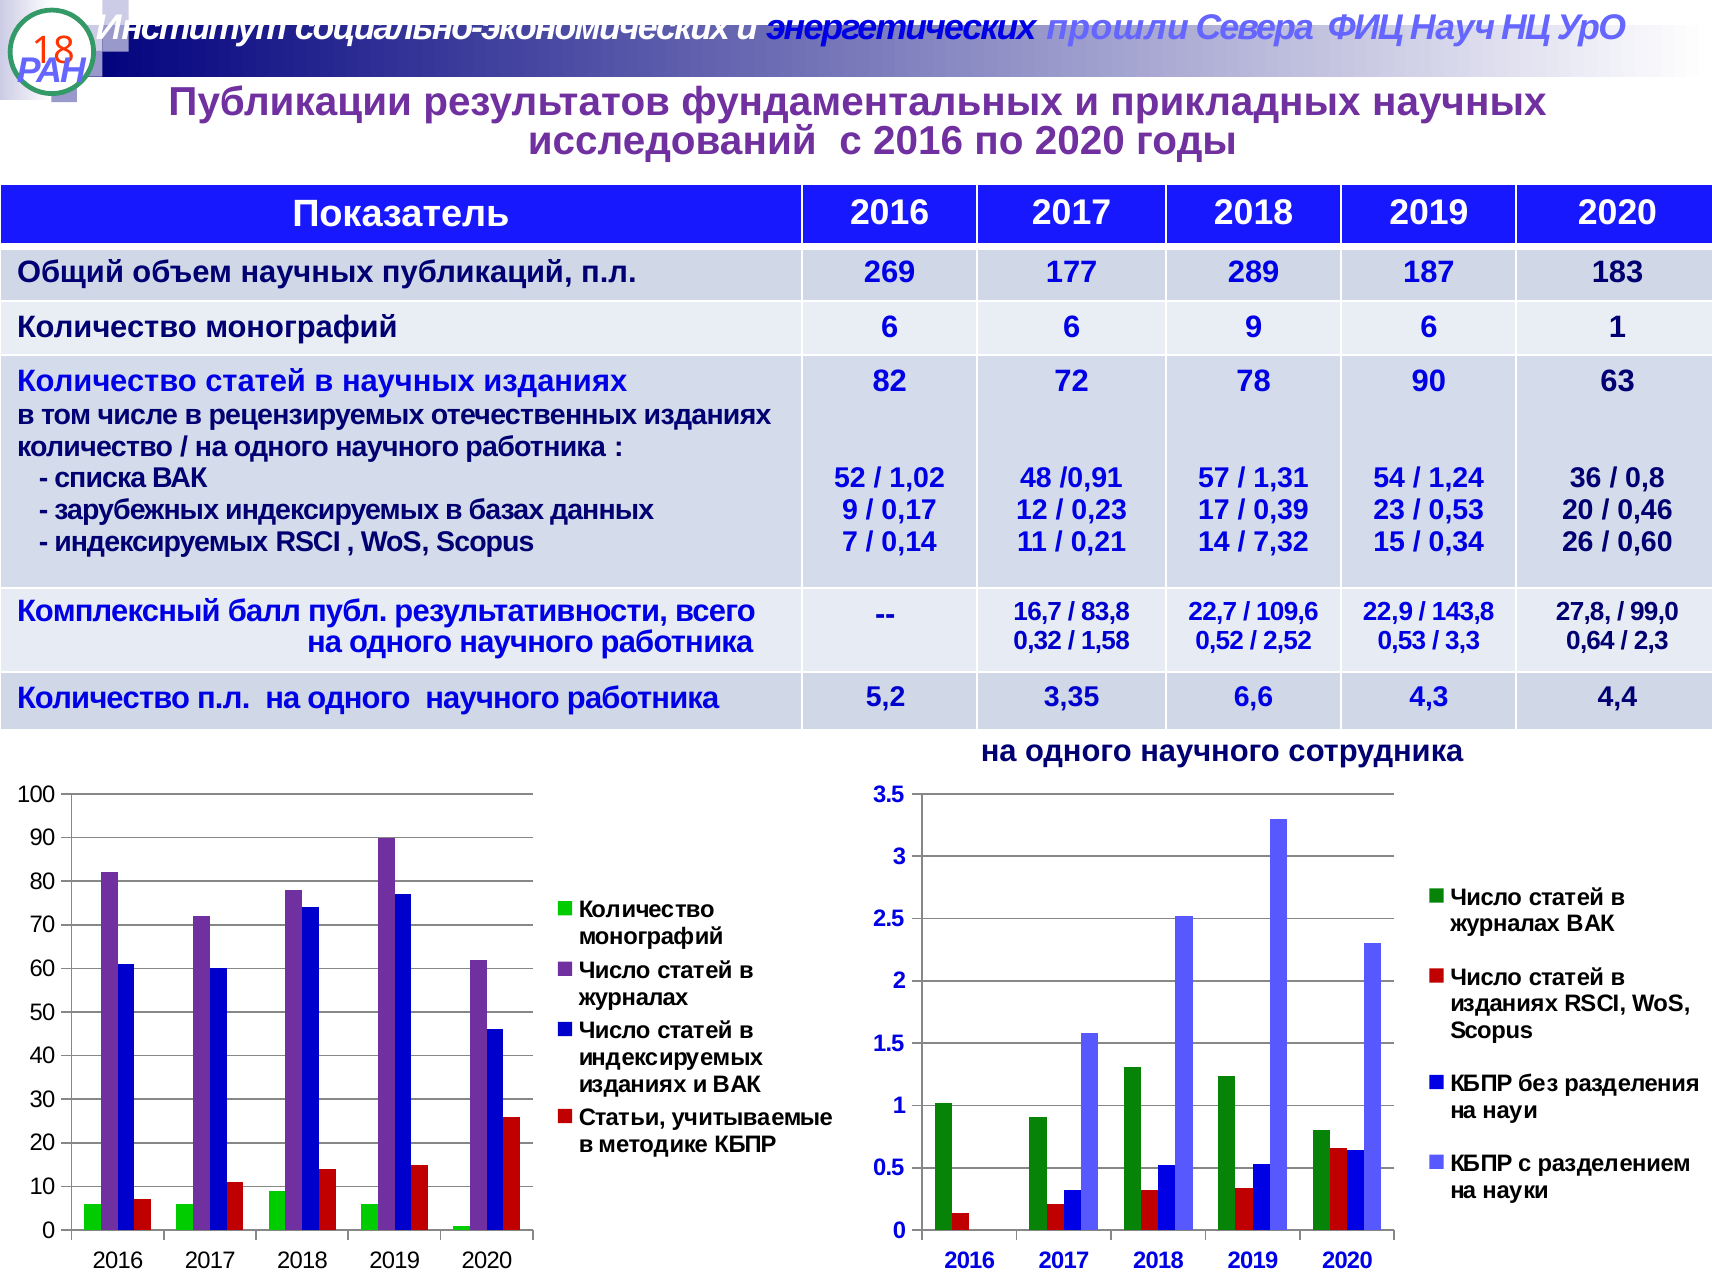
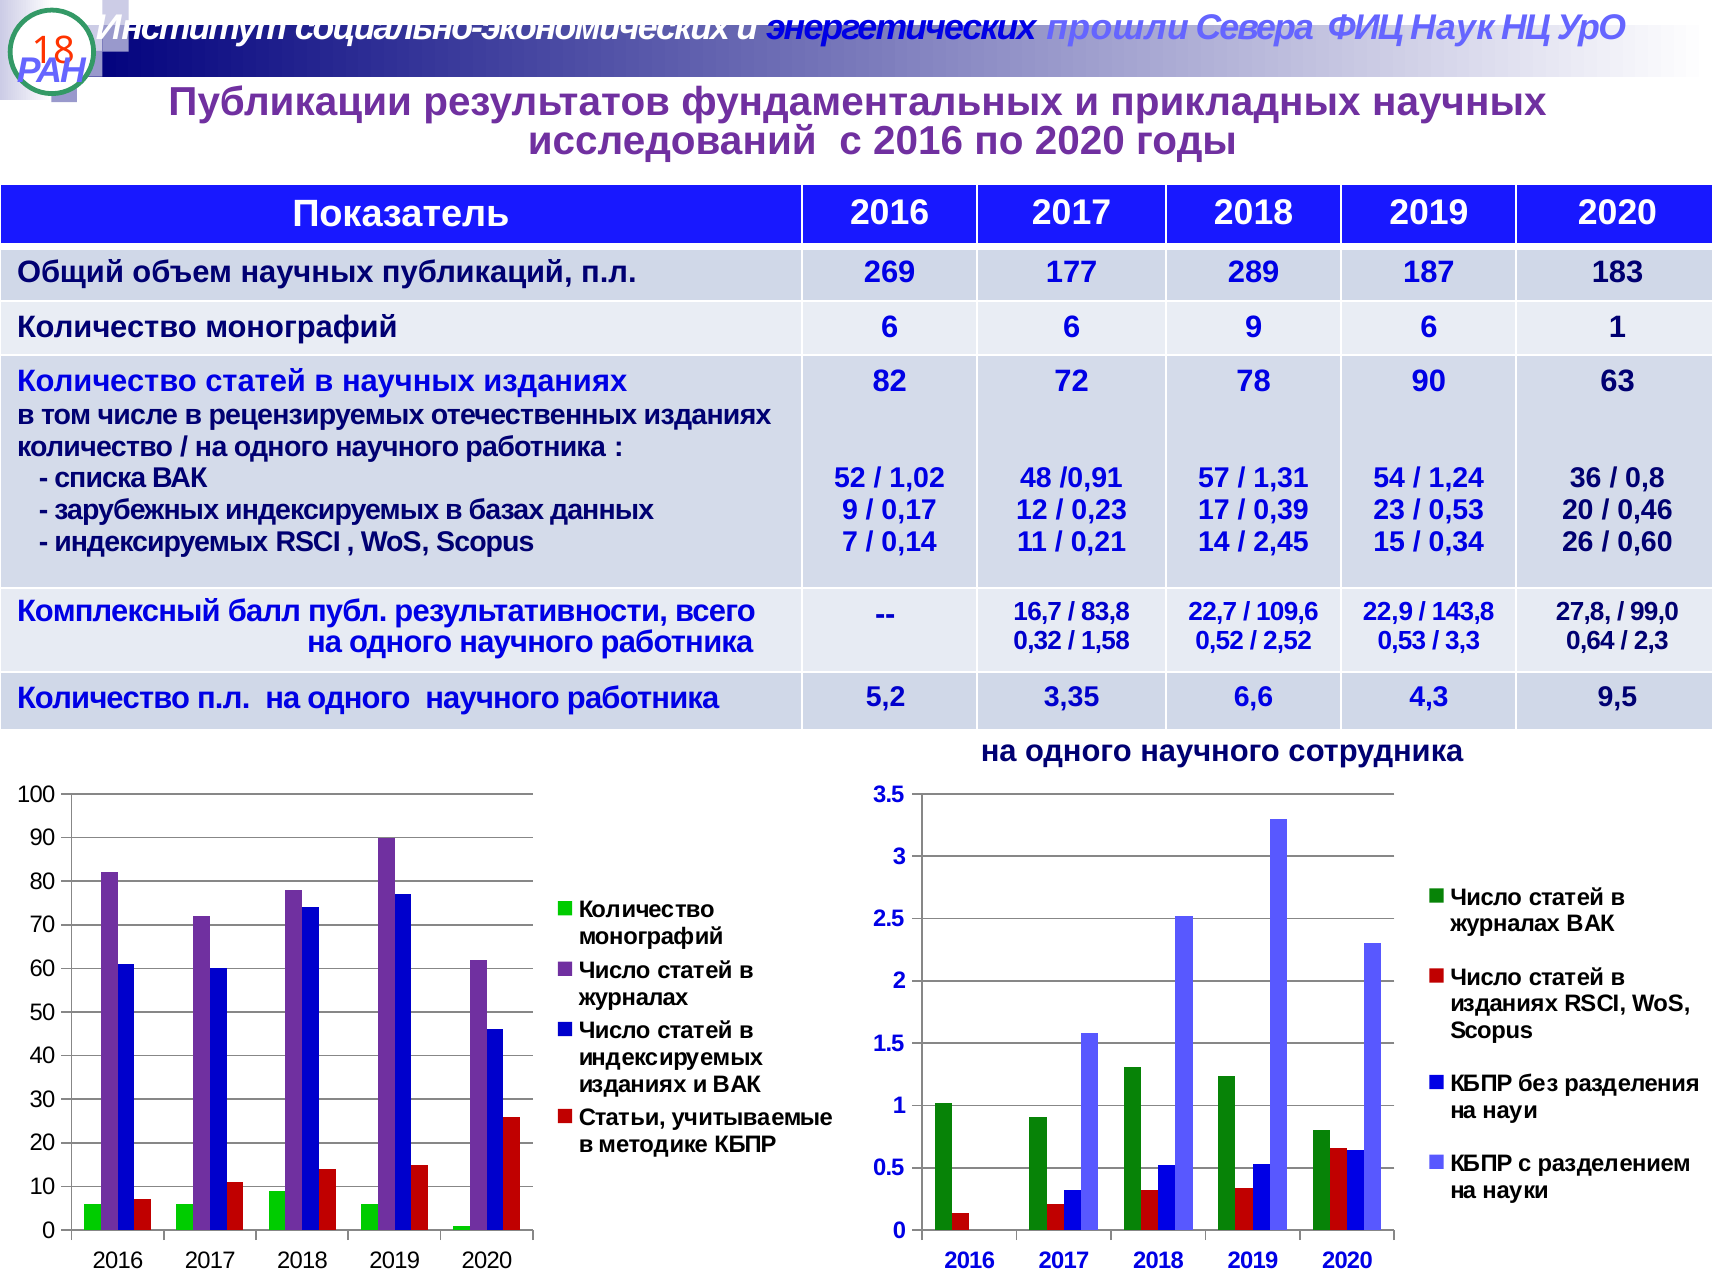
Науч: Науч -> Наук (1452, 28)
7,32: 7,32 -> 2,45 (1281, 542)
4,4: 4,4 -> 9,5 (1617, 697)
